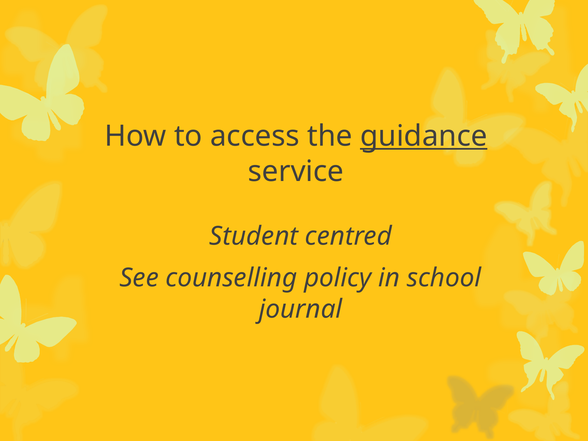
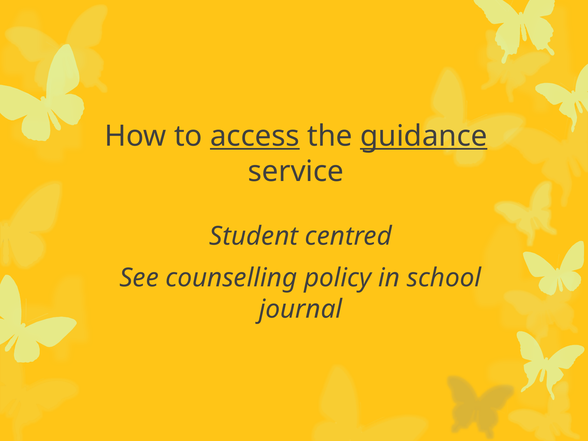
access underline: none -> present (255, 136)
